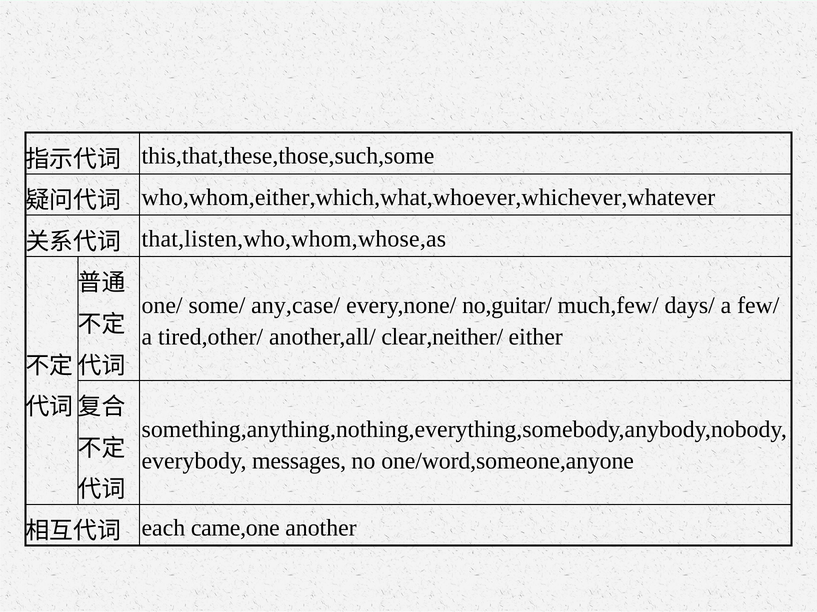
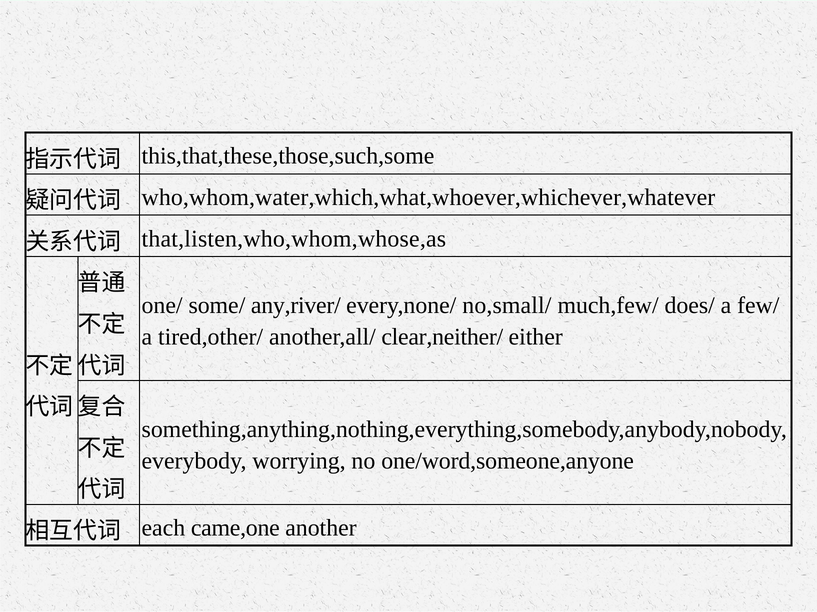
who,whom,either,which,what,whoever,whichever,whatever: who,whom,either,which,what,whoever,whichever,whatever -> who,whom,water,which,what,whoever,whichever,whatever (428, 198)
any,case/: any,case/ -> any,river/ (296, 306)
no,guitar/: no,guitar/ -> no,small/ (507, 306)
days/: days/ -> does/ (690, 306)
messages: messages -> worrying (299, 462)
